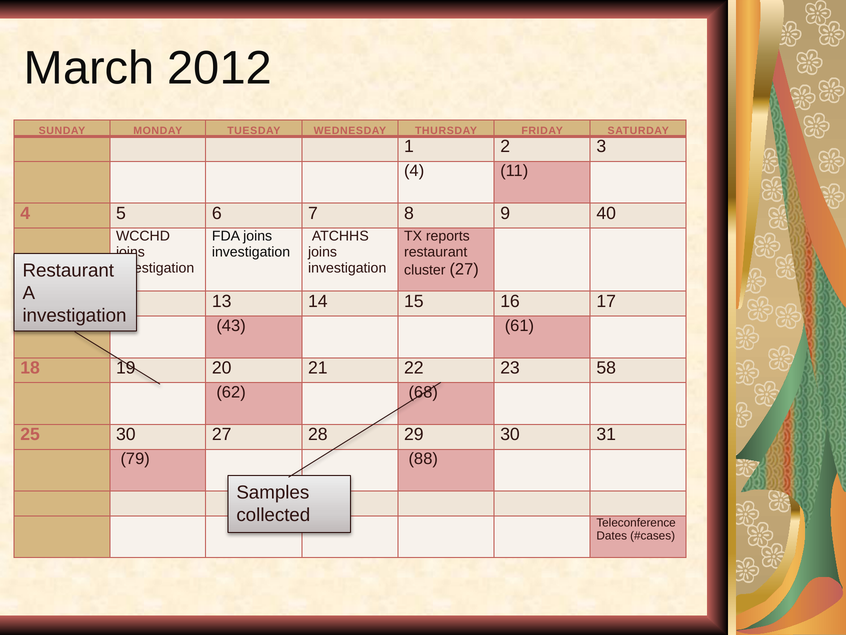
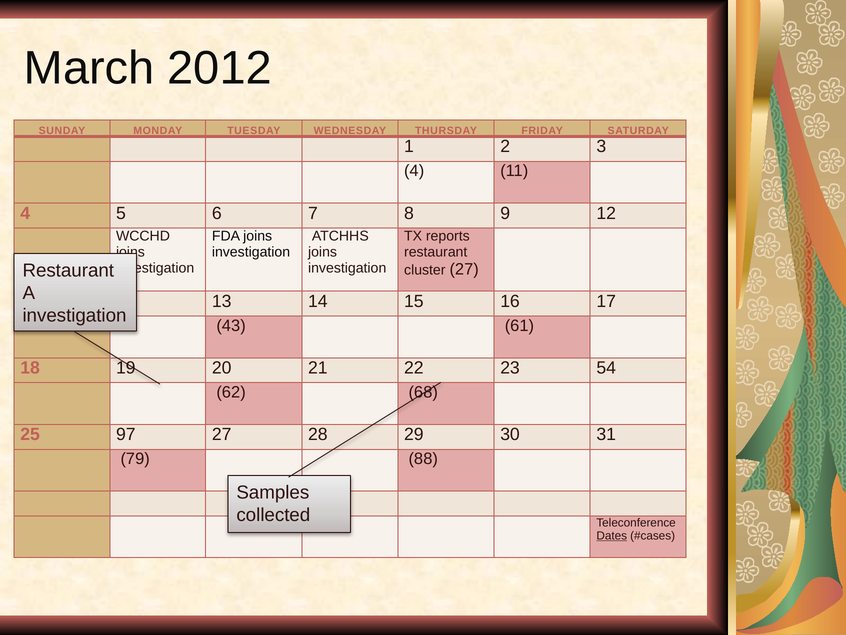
9 40: 40 -> 12 (606, 213)
58: 58 -> 54 (606, 368)
25 30: 30 -> 97 (126, 434)
Dates underline: none -> present (612, 535)
